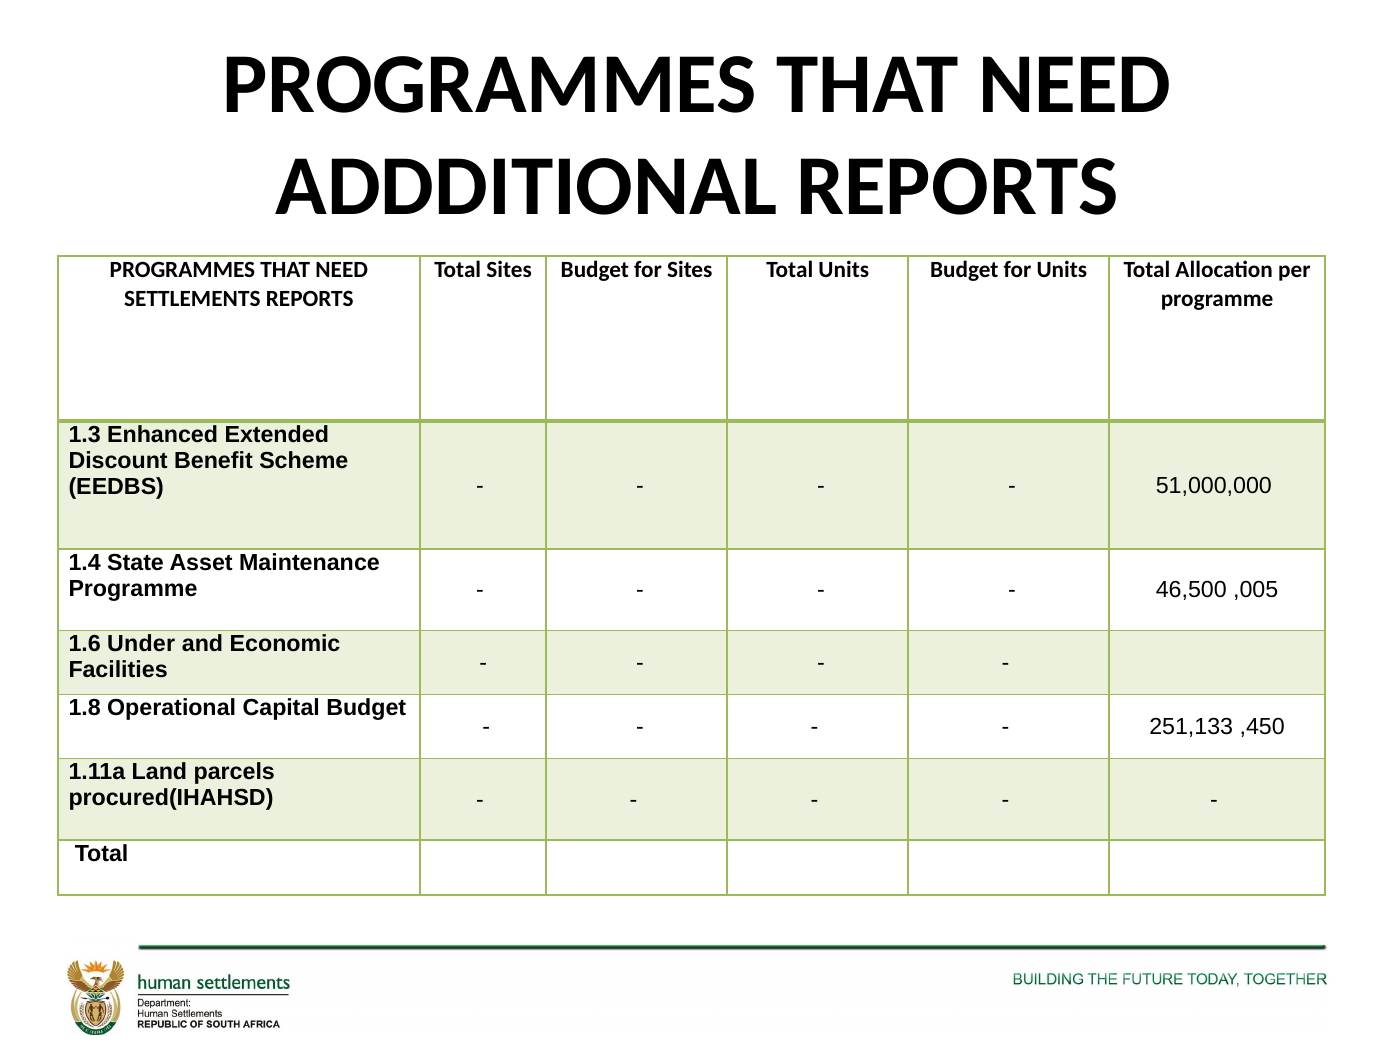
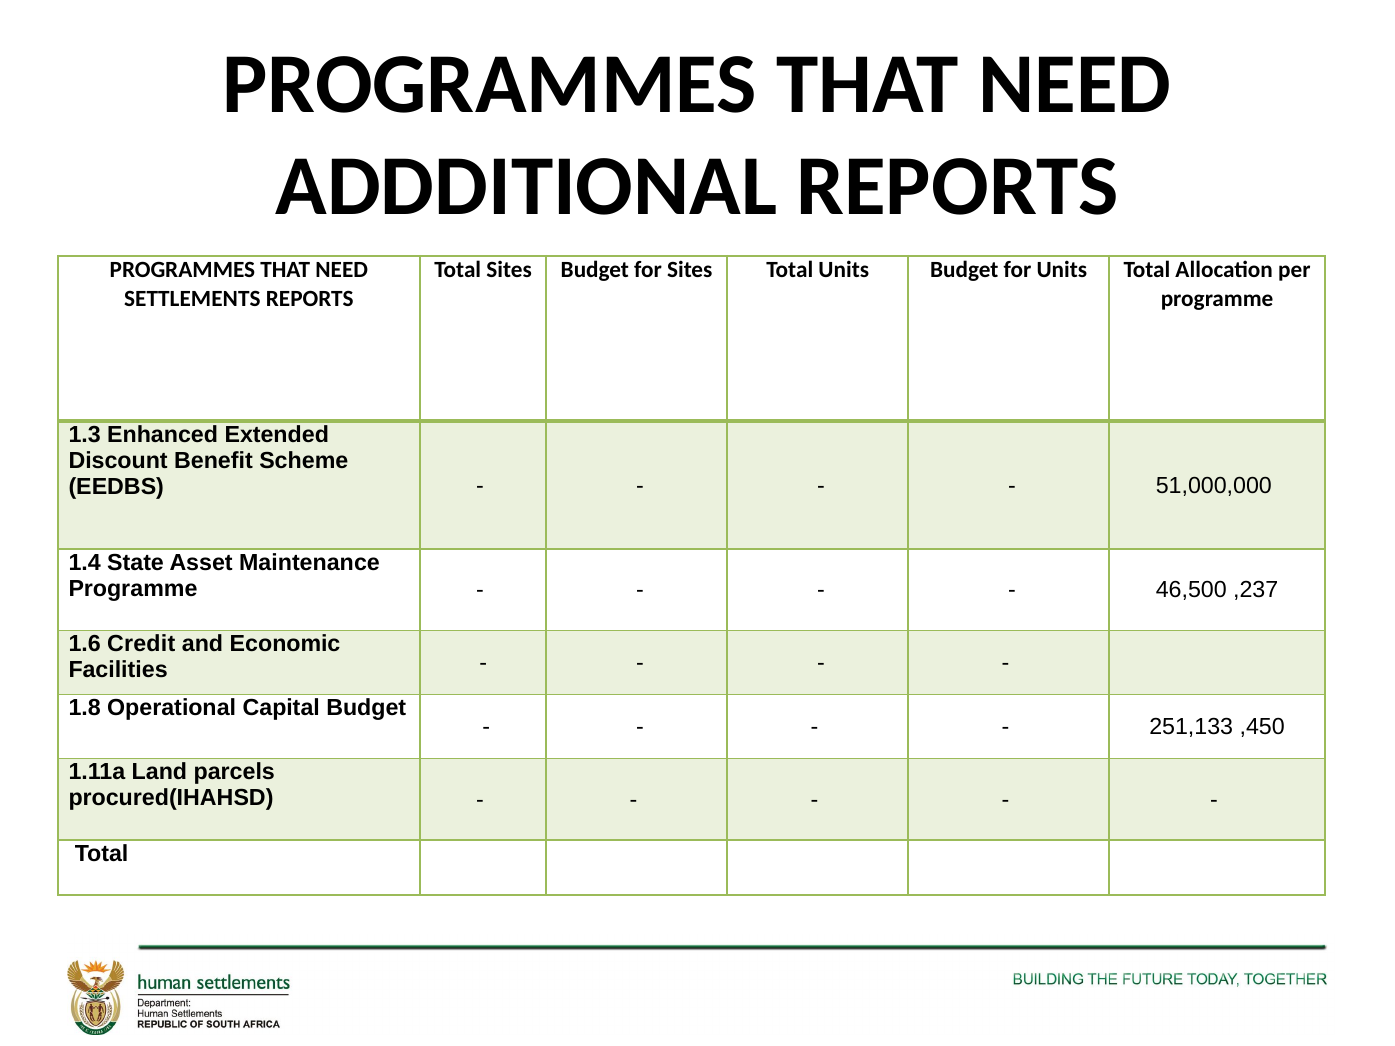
,005: ,005 -> ,237 (1256, 590)
Under: Under -> Credit (141, 644)
